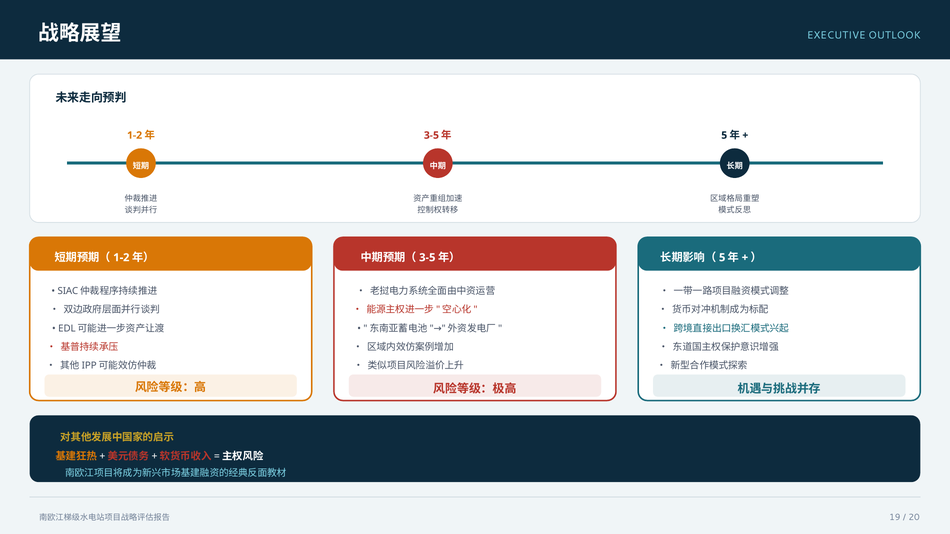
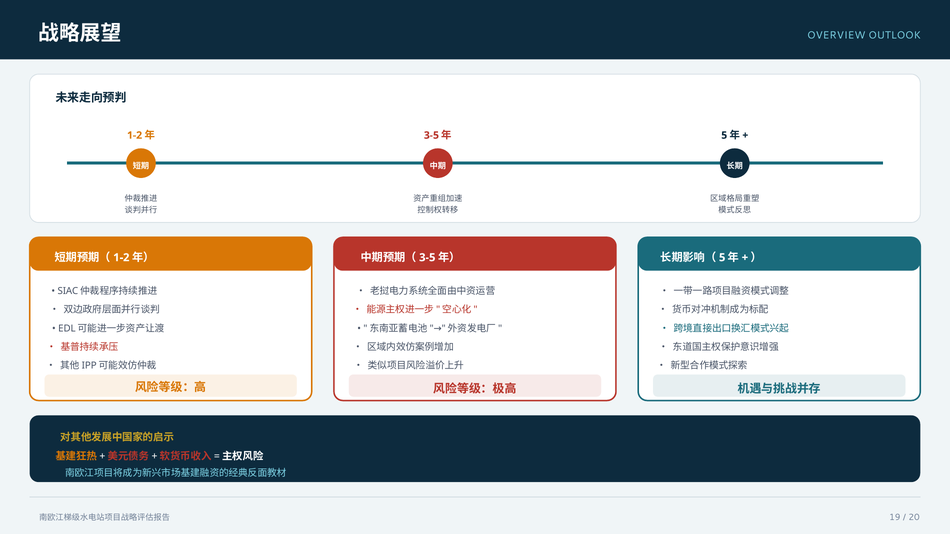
EXECUTIVE: EXECUTIVE -> OVERVIEW (836, 35)
